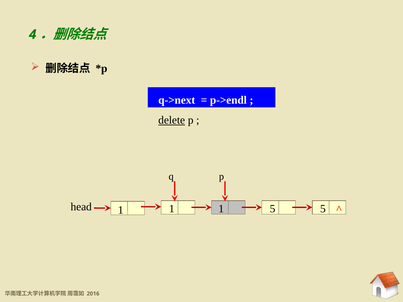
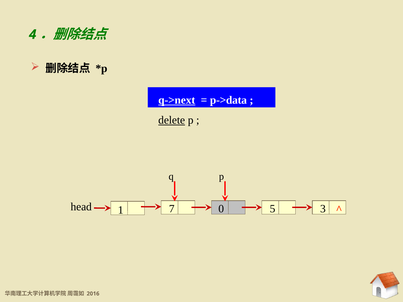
q->next underline: none -> present (177, 100)
p->endl: p->endl -> p->data (228, 100)
head 1: 1 -> 0 (221, 209)
5 5: 5 -> 3 (323, 209)
1 1: 1 -> 7 (172, 209)
